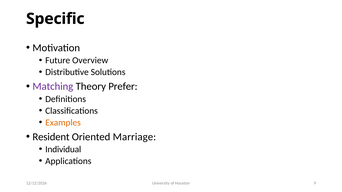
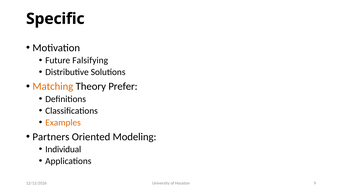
Overview: Overview -> Falsifying (90, 61)
Matching colour: purple -> orange (53, 87)
Resident: Resident -> Partners (51, 137)
Marriage: Marriage -> Modeling (135, 137)
